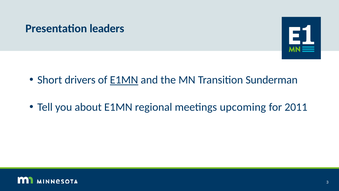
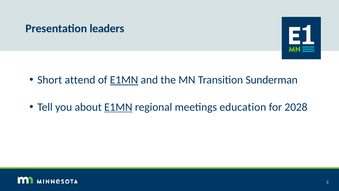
drivers: drivers -> attend (80, 80)
E1MN underline: none -> present (118, 107)
upcoming: upcoming -> education (243, 107)
2011: 2011 -> 2028 (296, 107)
